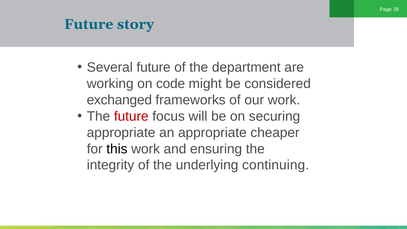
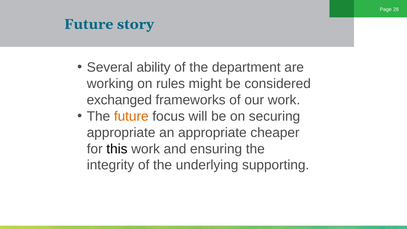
Several future: future -> ability (154, 67)
code: code -> rules (171, 84)
future colour: red -> orange (131, 116)
continuing: continuing -> supporting (276, 165)
